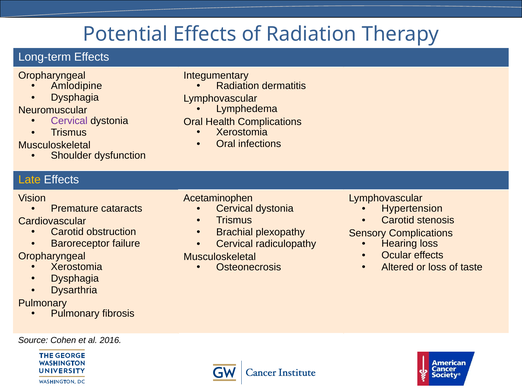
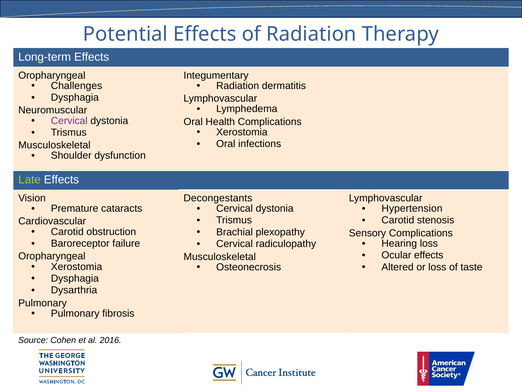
Amlodipine: Amlodipine -> Challenges (77, 86)
Late colour: yellow -> light green (29, 180)
Acetaminophen: Acetaminophen -> Decongestants (218, 198)
